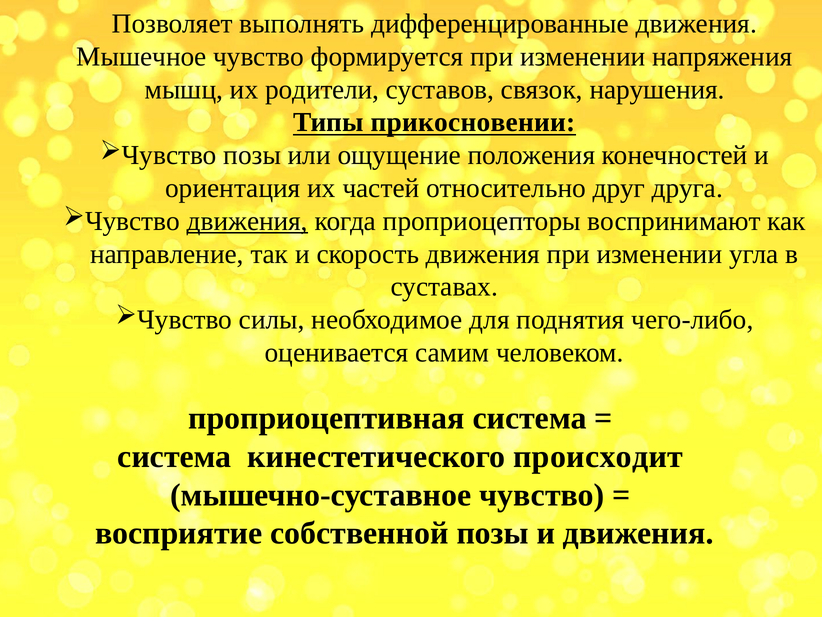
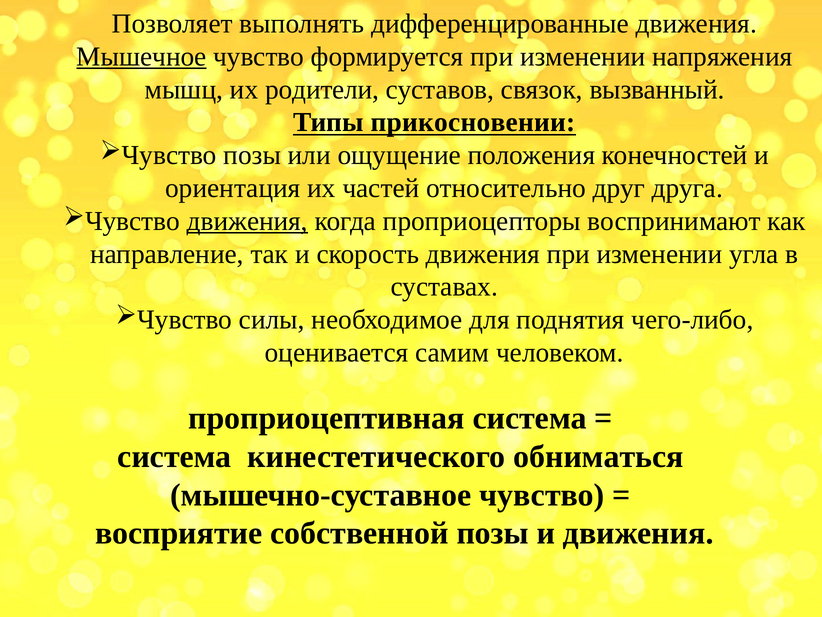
Мышечное underline: none -> present (141, 57)
нарушения: нарушения -> вызванный (657, 89)
происходит: происходит -> обниматься (598, 456)
